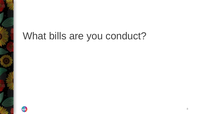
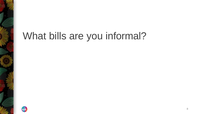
conduct: conduct -> informal (126, 36)
